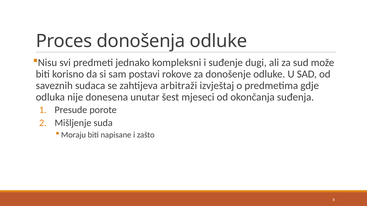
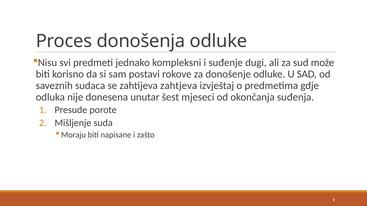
arbitraži: arbitraži -> zahtjeva (179, 86)
